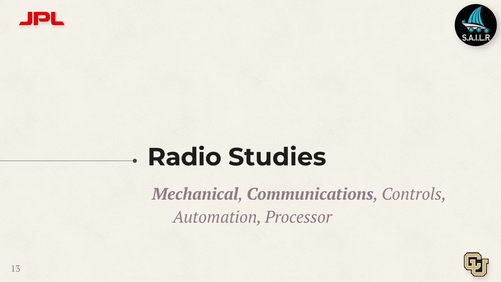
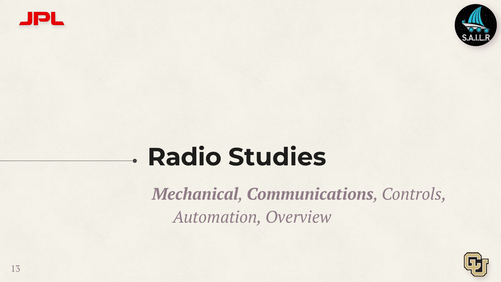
Processor: Processor -> Overview (298, 217)
